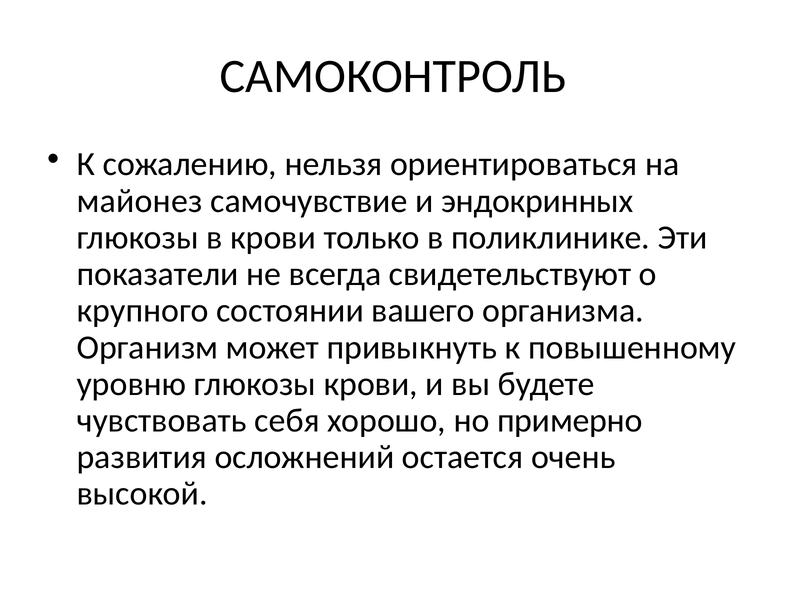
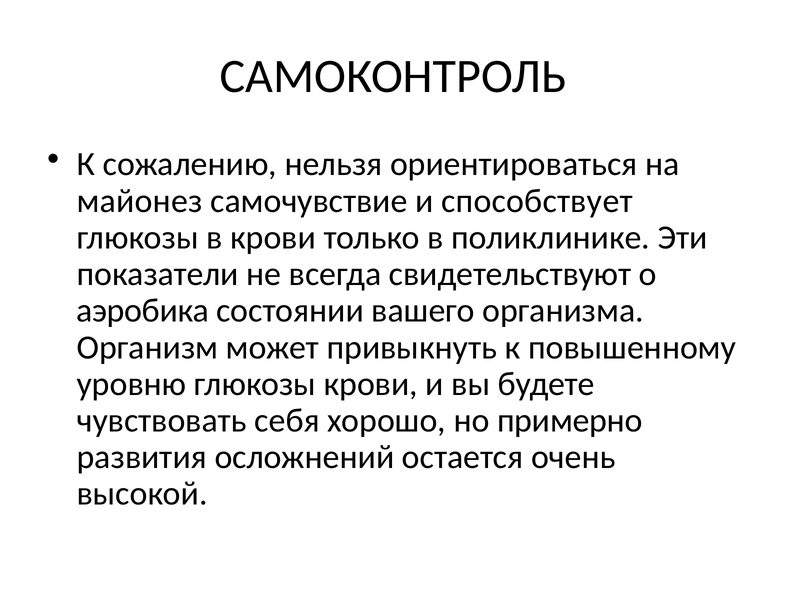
эндокринных: эндокринных -> способствует (537, 201)
крупного: крупного -> аэробика (143, 311)
